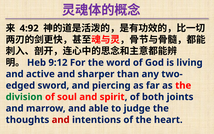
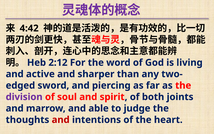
4:92: 4:92 -> 4:42 (29, 28)
9:12: 9:12 -> 2:12 (58, 62)
division colour: green -> purple (24, 97)
